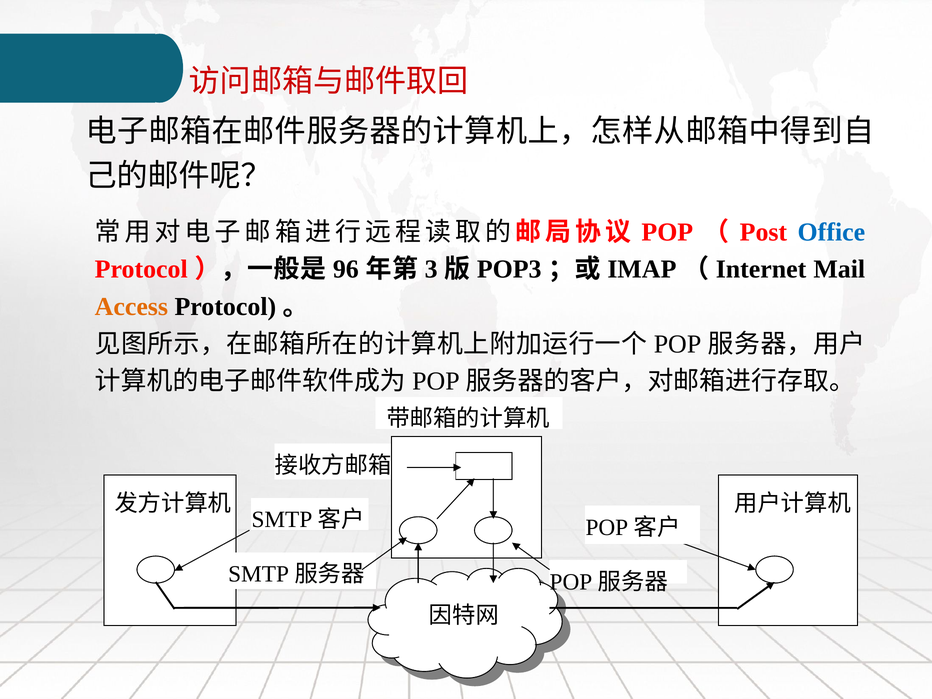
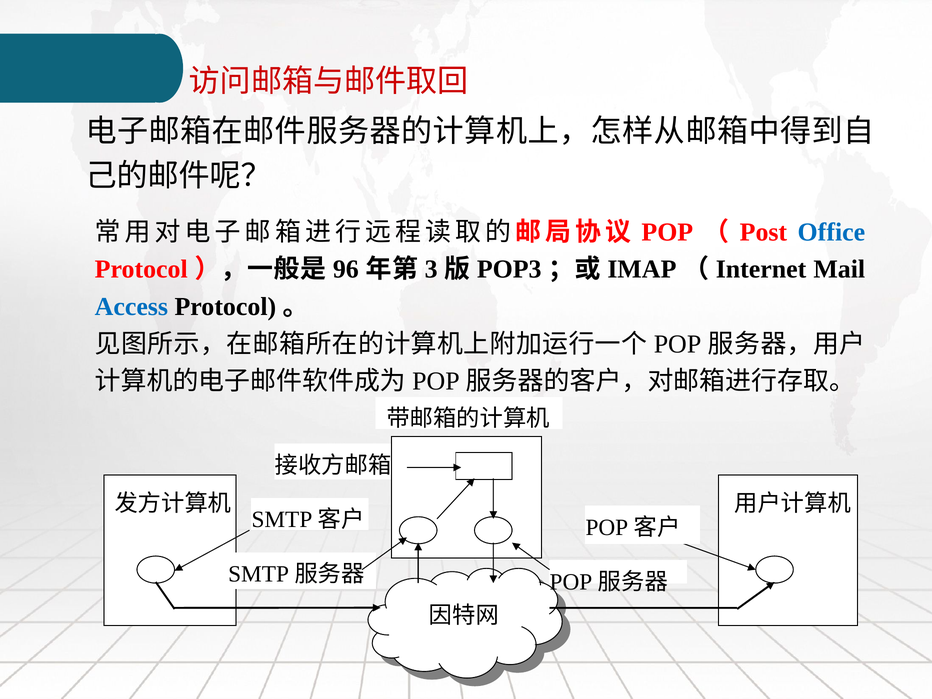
Access colour: orange -> blue (131, 307)
